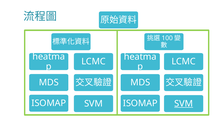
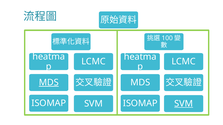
MDS underline: none -> present (49, 83)
